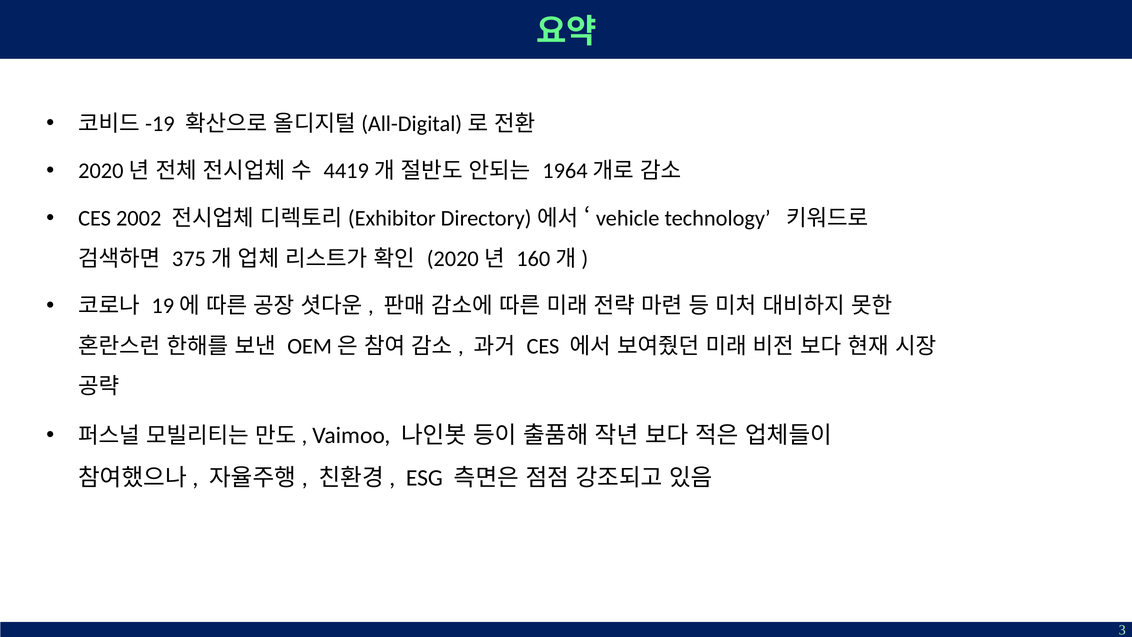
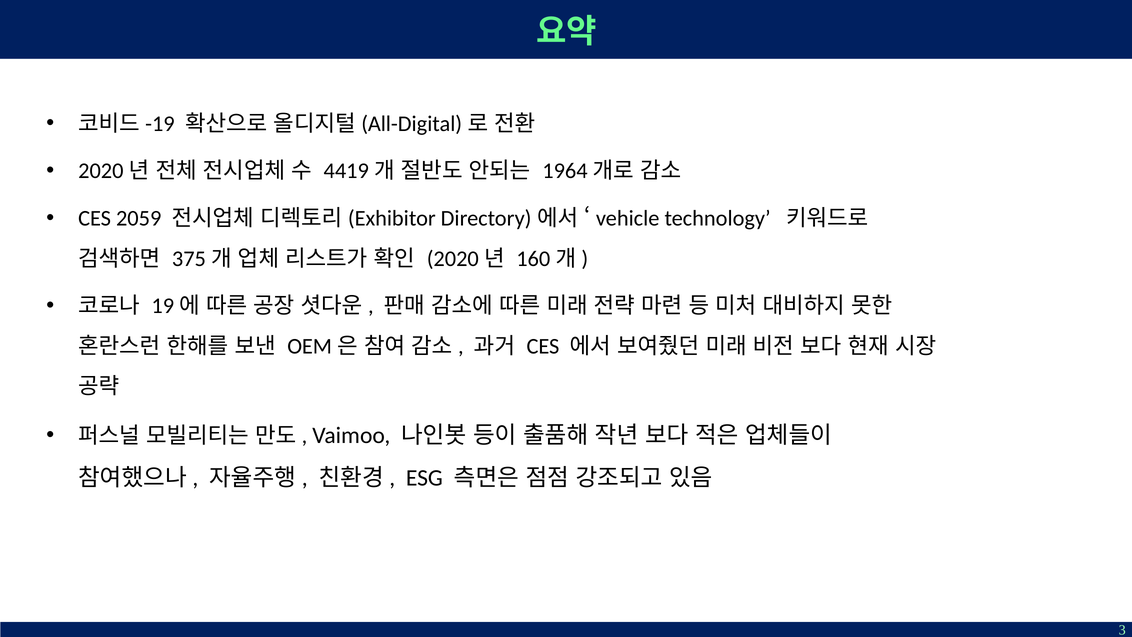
2002: 2002 -> 2059 (139, 218)
